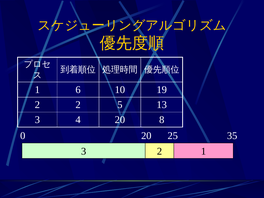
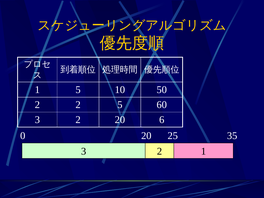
1 6: 6 -> 5 (78, 90)
19: 19 -> 50 (162, 90)
13: 13 -> 60 (162, 105)
3 4: 4 -> 2 (78, 120)
8: 8 -> 6 (162, 120)
